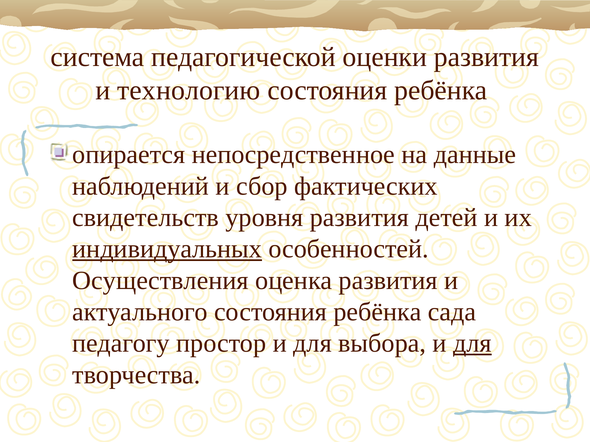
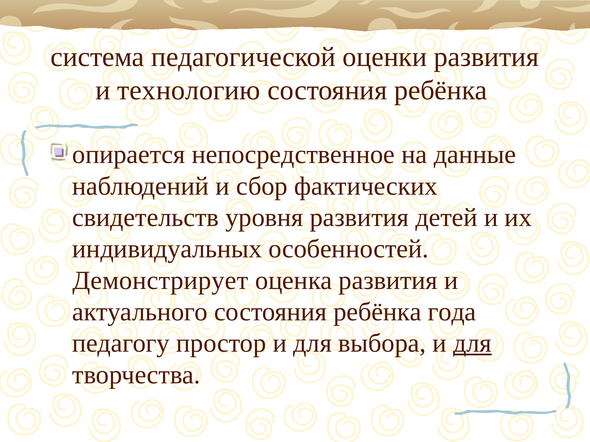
индивидуальных underline: present -> none (167, 249)
Осуществления: Осуществления -> Демонстрирует (160, 281)
сада: сада -> года (452, 312)
